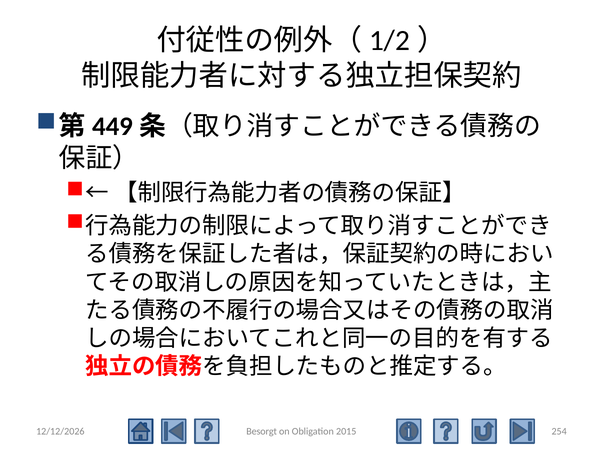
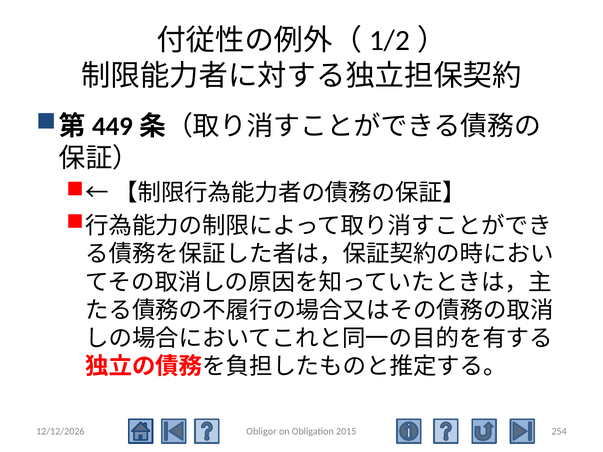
Besorgt: Besorgt -> Obligor (262, 432)
